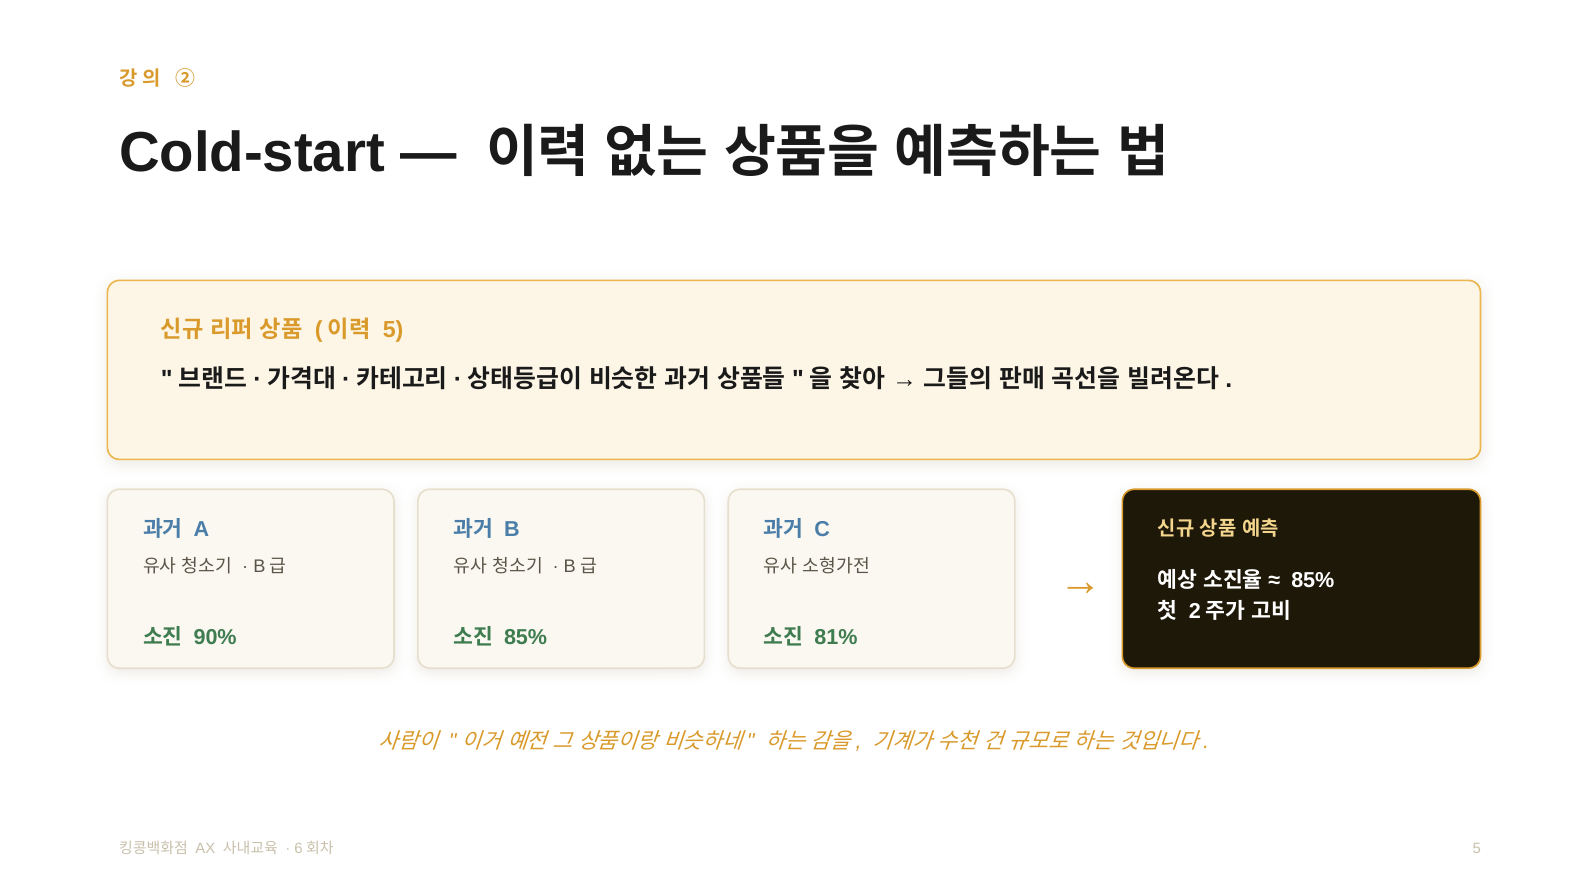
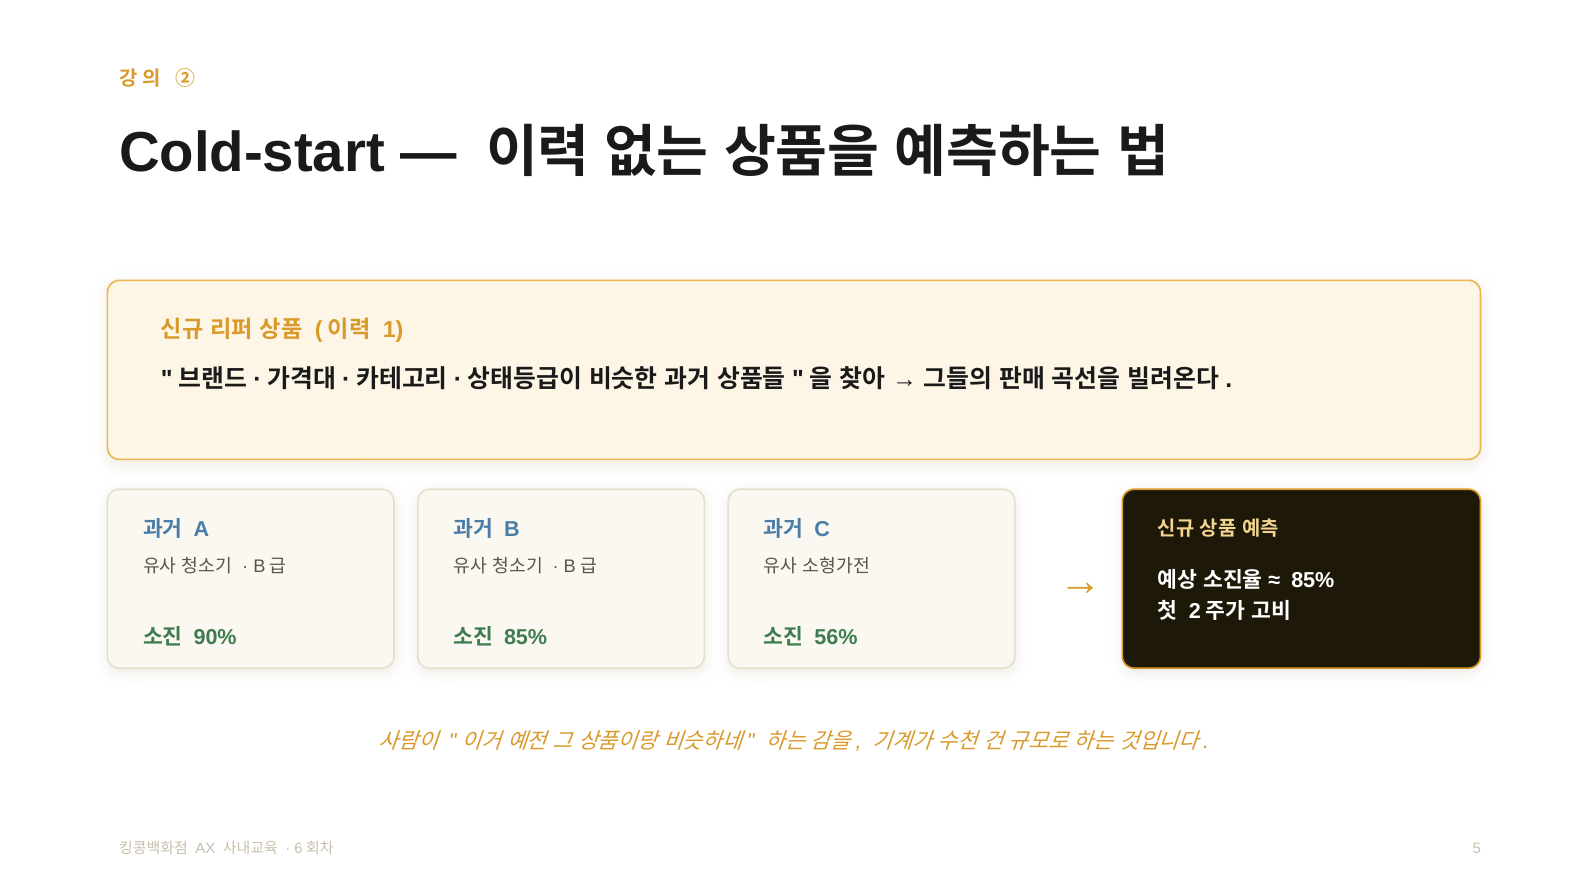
5: 5 -> 1 (393, 330)
81%: 81% -> 56% (836, 637)
